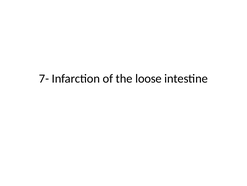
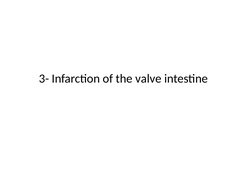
7-: 7- -> 3- (44, 78)
loose: loose -> valve (148, 78)
